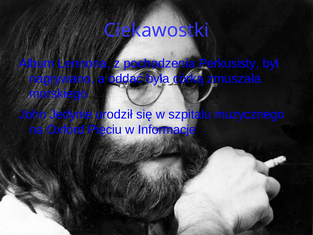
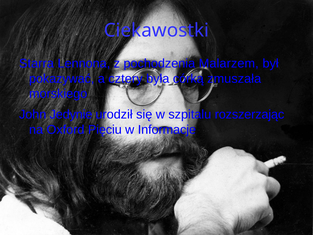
Album: Album -> Starra (36, 63)
Perkusisty: Perkusisty -> Malarzem (229, 63)
nagrywano: nagrywano -> pokazywać (62, 79)
oddać: oddać -> cztery (125, 79)
muzycznego: muzycznego -> rozszerzając (249, 114)
